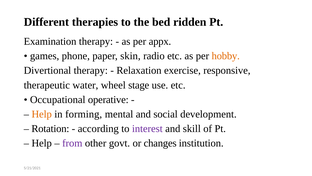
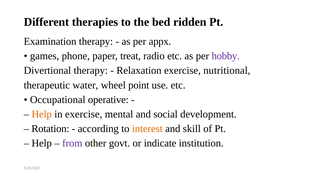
skin: skin -> treat (131, 56)
hobby colour: orange -> purple (226, 56)
responsive: responsive -> nutritional (227, 70)
stage: stage -> point (139, 85)
in forming: forming -> exercise (84, 114)
interest colour: purple -> orange (147, 128)
changes: changes -> indicate (160, 143)
